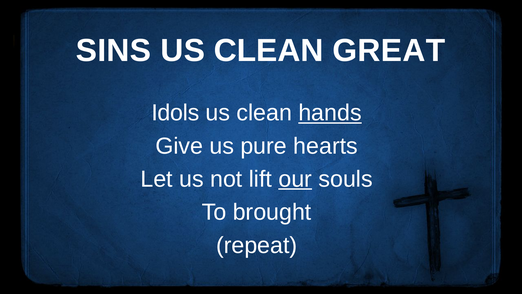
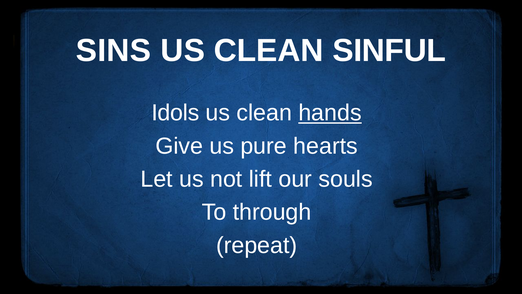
GREAT: GREAT -> SINFUL (389, 51)
our underline: present -> none (295, 179)
brought: brought -> through (272, 212)
